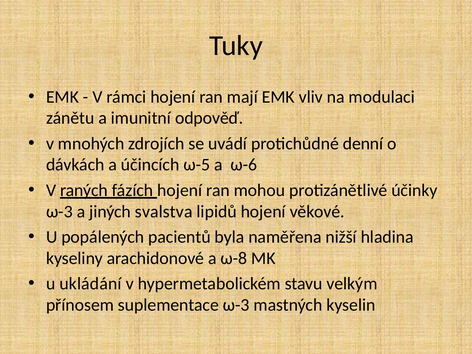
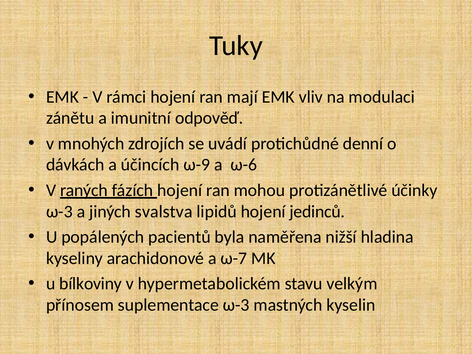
ω-5: ω-5 -> ω-9 (197, 165)
věkové: věkové -> jedinců (317, 212)
ω-8: ω-8 -> ω-7 (234, 258)
ukládání: ukládání -> bílkoviny (91, 284)
